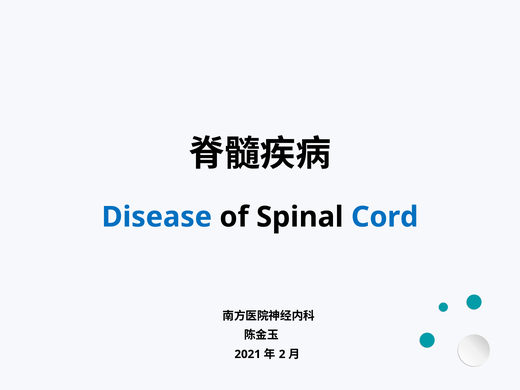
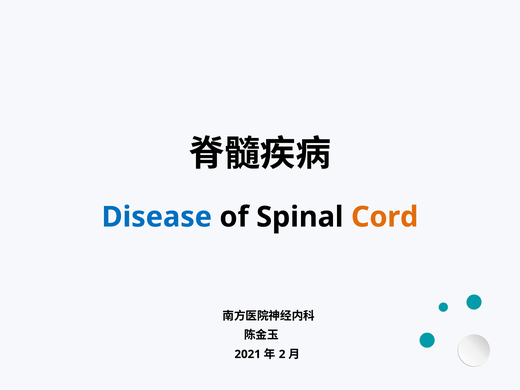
Cord colour: blue -> orange (385, 217)
